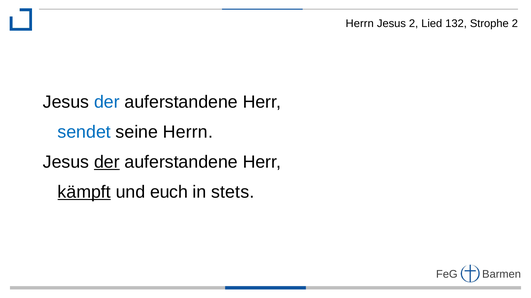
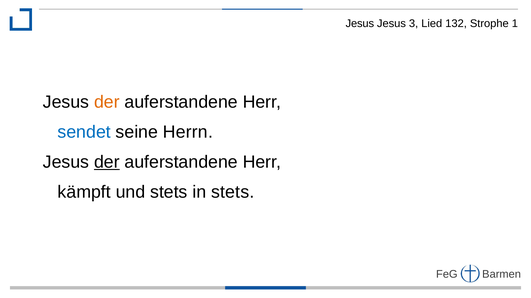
Herrn: Herrn -> Jesus (360, 24)
Jesus 2: 2 -> 3 (414, 24)
Strophe 2: 2 -> 1 (515, 24)
der colour: blue -> orange (107, 102)
kämpft underline: present -> none (84, 192)
und euch: euch -> stets (169, 192)
